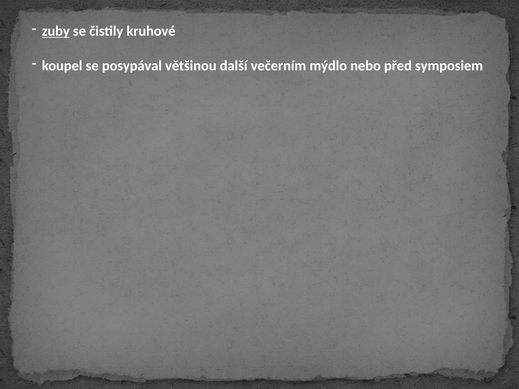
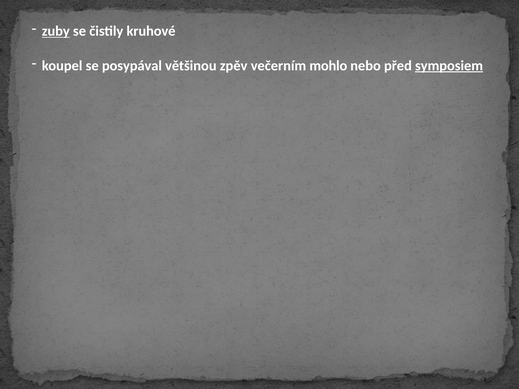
další: další -> zpěv (234, 66)
mýdlo: mýdlo -> mohlo (328, 66)
symposiem underline: none -> present (449, 66)
